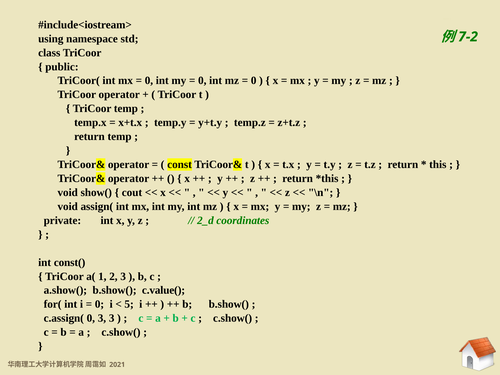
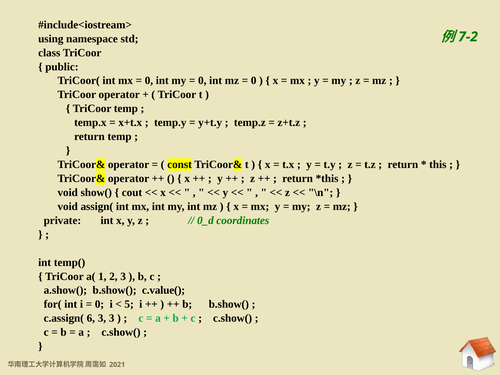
2_d: 2_d -> 0_d (205, 220)
const(: const( -> temp( (70, 262)
c.assign( 0: 0 -> 6 (91, 318)
